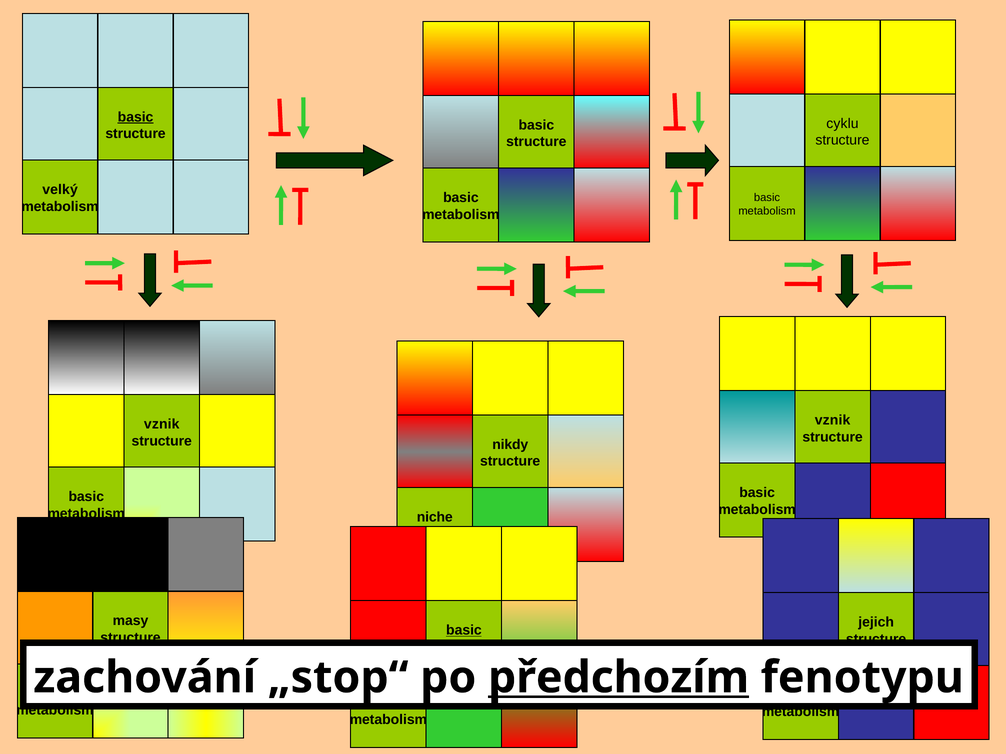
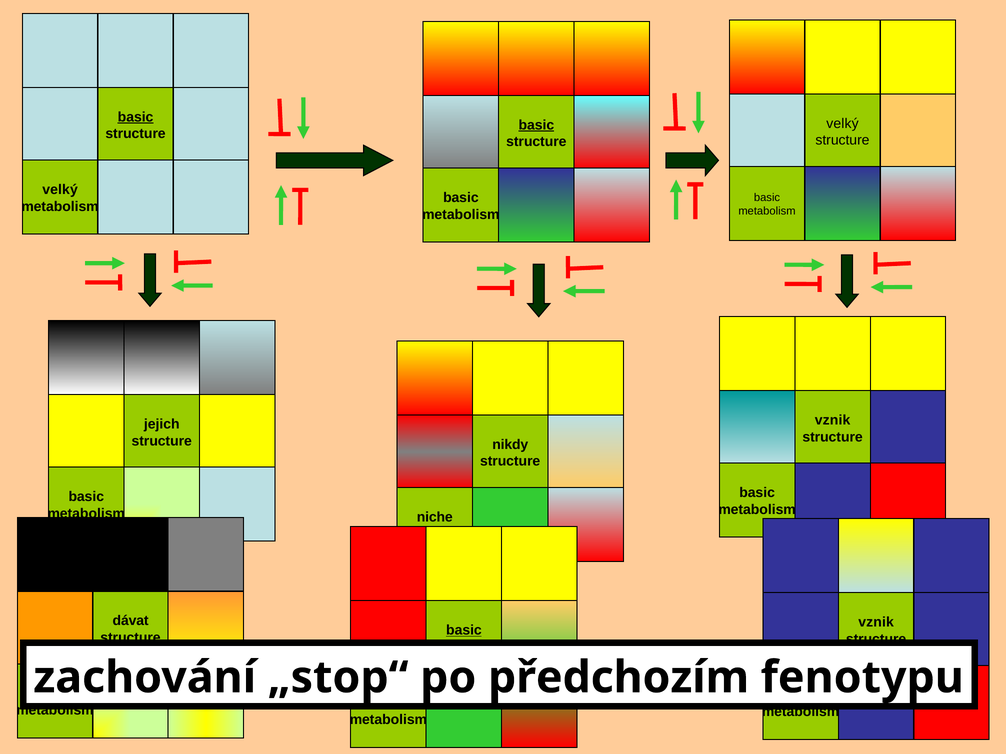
cyklu: cyklu -> velký (842, 124)
basic underline: none -> present (536, 125)
vznik: vznik -> jejich (162, 424)
masy: masy -> dávat (131, 621)
jejich: jejich -> vznik (876, 623)
předchozím underline: present -> none (619, 678)
